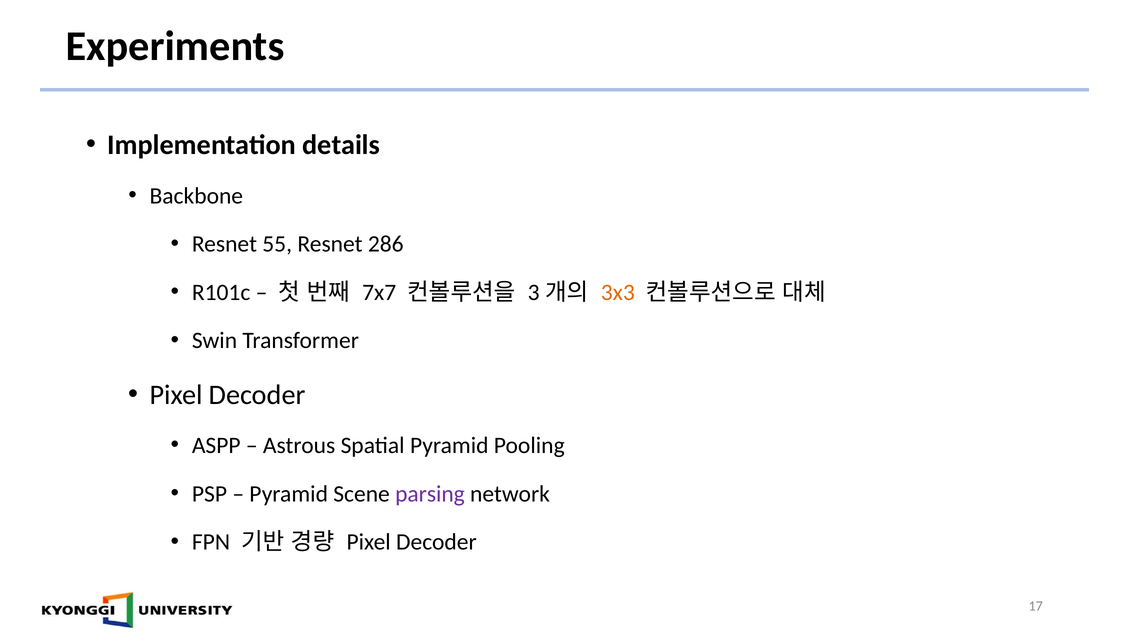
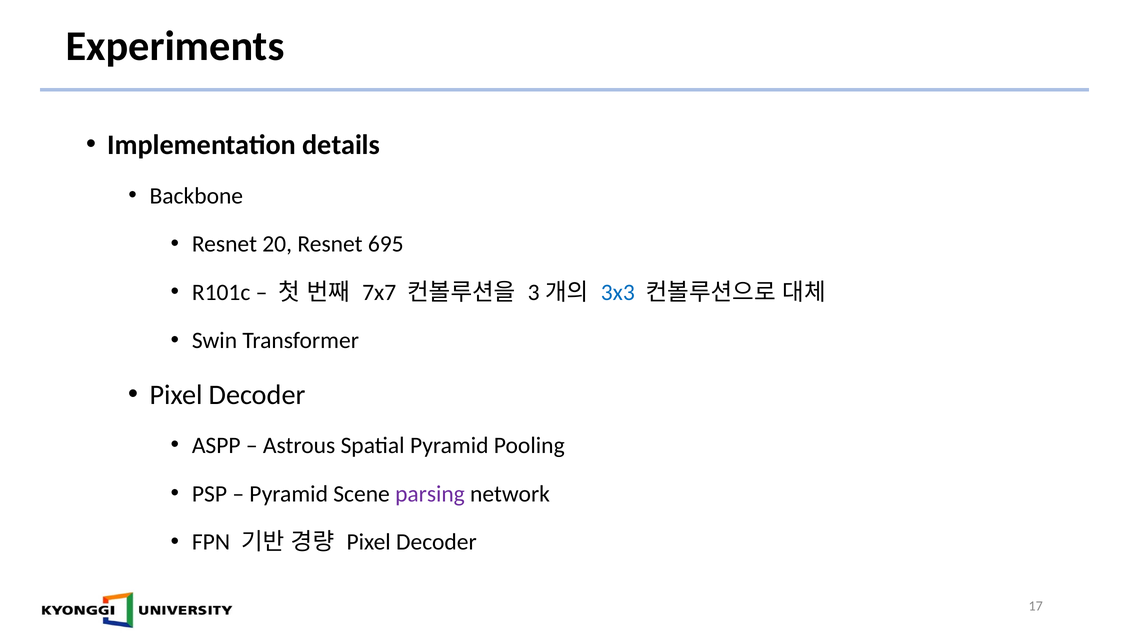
55: 55 -> 20 (277, 244)
286: 286 -> 695 (386, 244)
3x3 colour: orange -> blue (618, 292)
